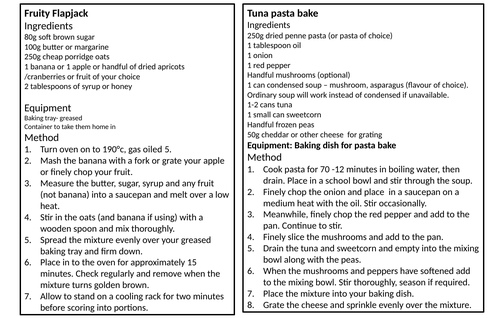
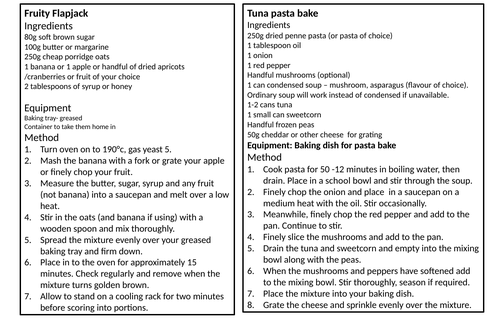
oiled: oiled -> yeast (153, 150)
70: 70 -> 50 (325, 169)
